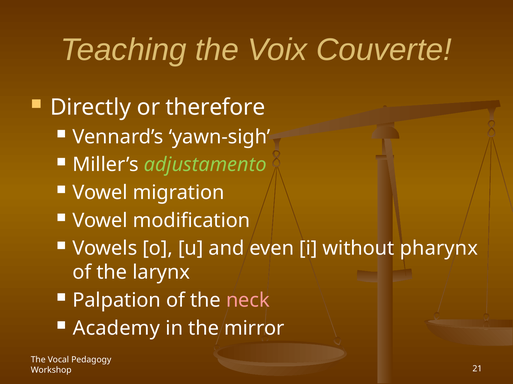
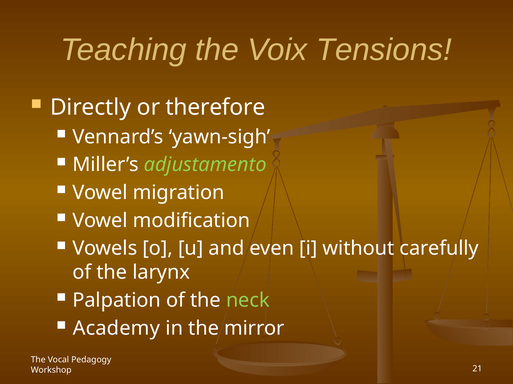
Couverte: Couverte -> Tensions (384, 50)
pharynx: pharynx -> carefully (439, 249)
neck colour: pink -> light green (248, 301)
